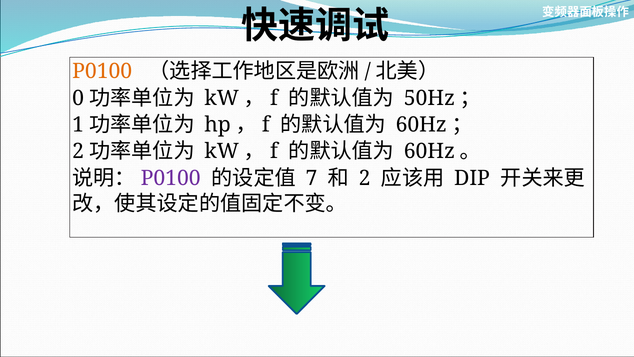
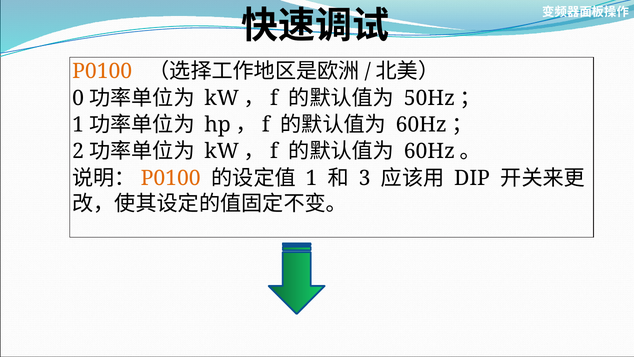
P0100 colour: purple -> orange (171, 178)
7: 7 -> 1 (311, 178)
2: 2 -> 3 (365, 178)
